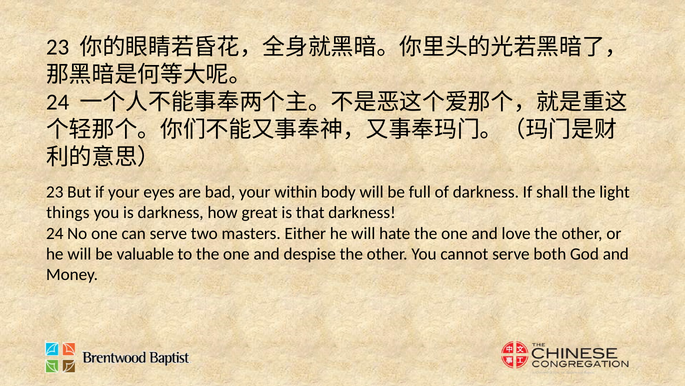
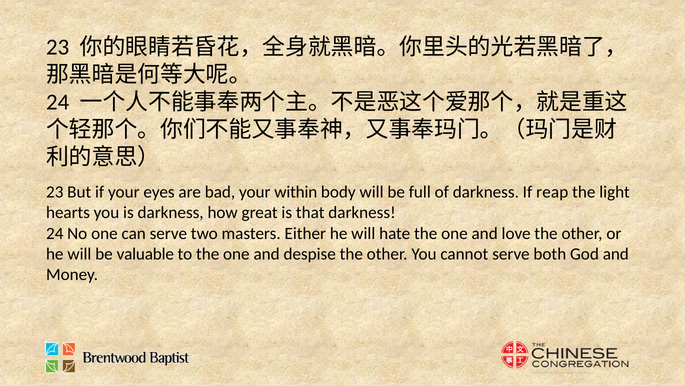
shall: shall -> reap (552, 192)
things: things -> hearts (68, 212)
